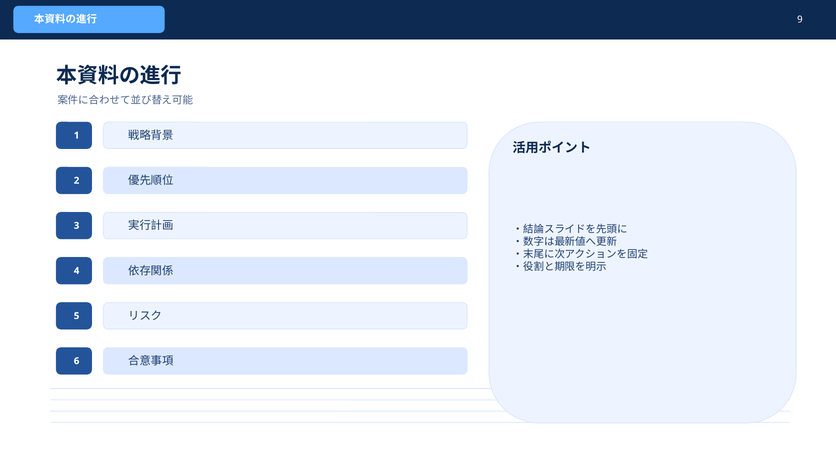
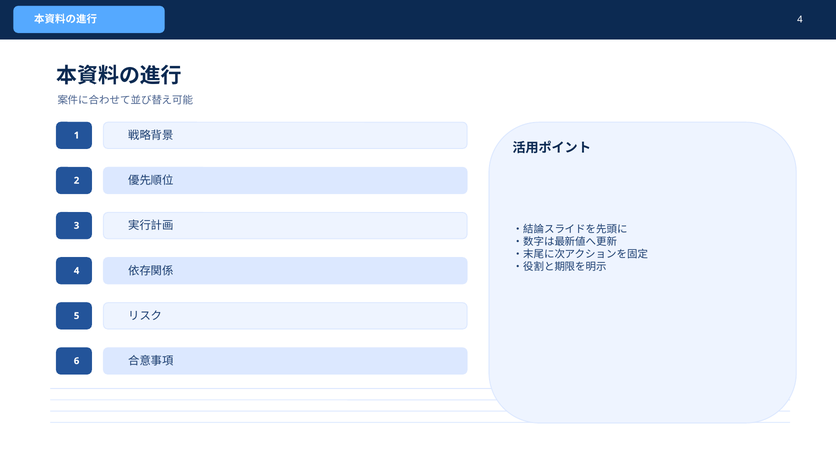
9: 9 -> 4 (800, 19)
